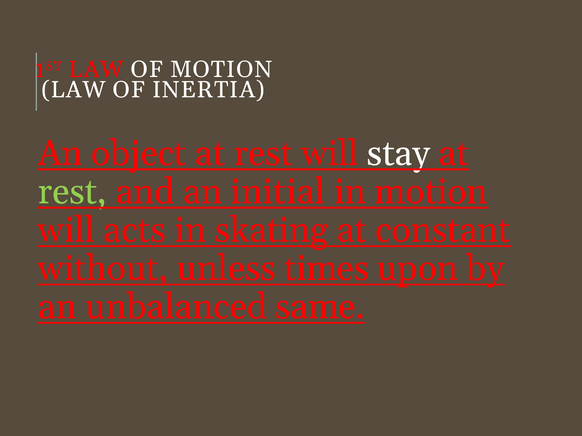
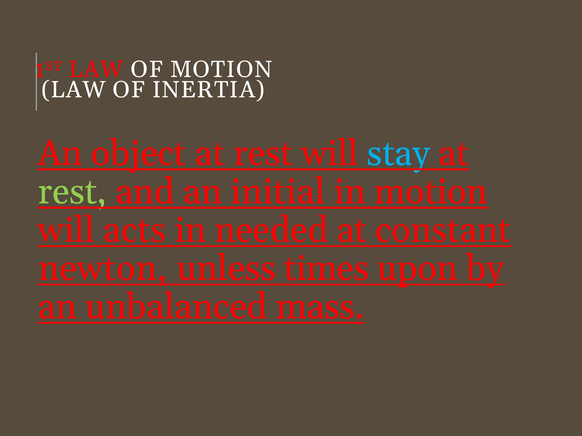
stay colour: white -> light blue (399, 154)
skating: skating -> needed (271, 230)
without: without -> newton (103, 269)
same: same -> mass (320, 307)
